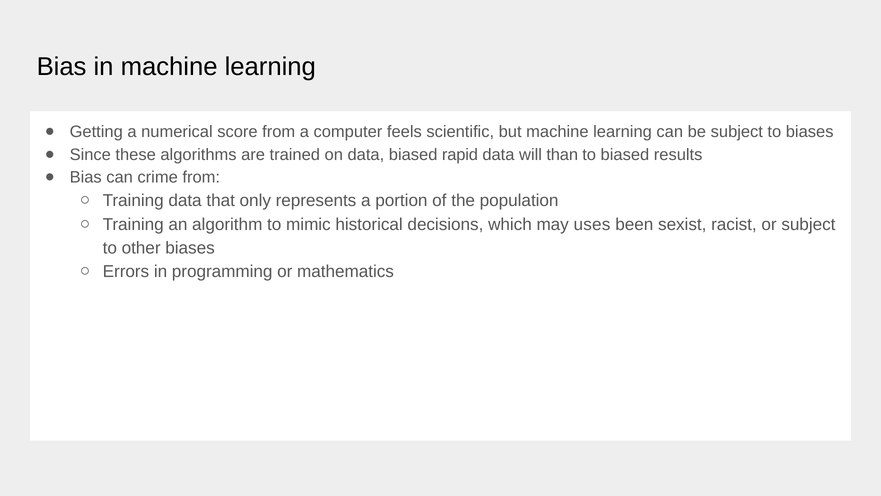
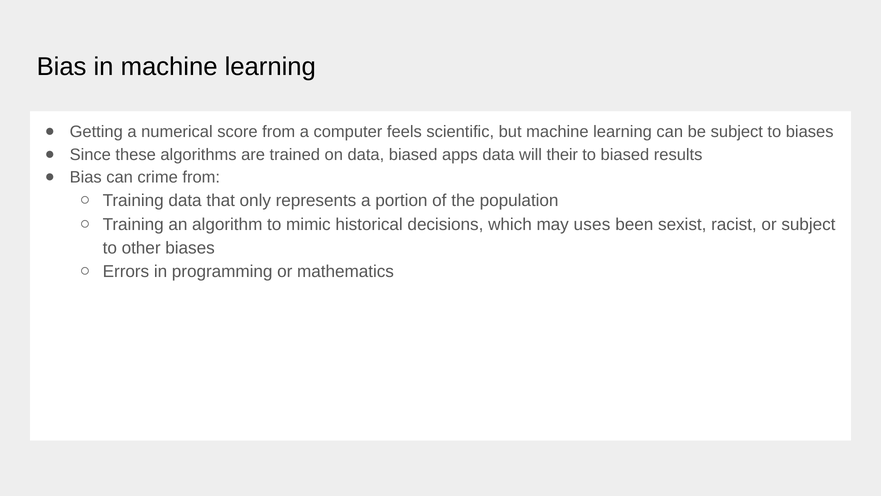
rapid: rapid -> apps (460, 154)
than: than -> their (562, 154)
